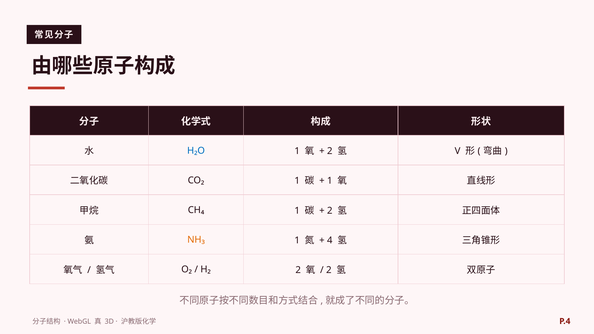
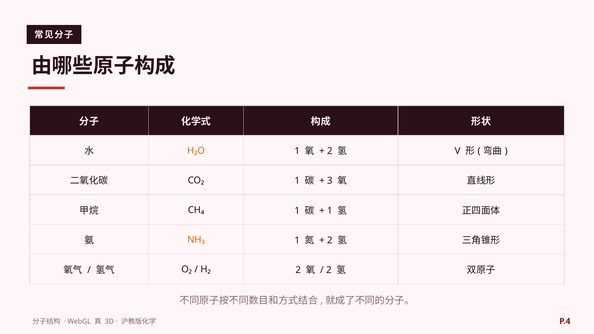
H₂O colour: blue -> orange (196, 151)
1: 1 -> 3 (330, 181)
2: 2 -> 1 (330, 211)
4: 4 -> 2 (330, 240)
